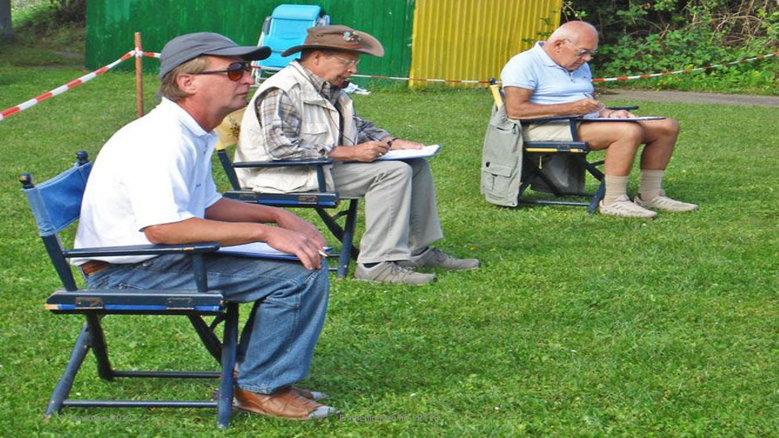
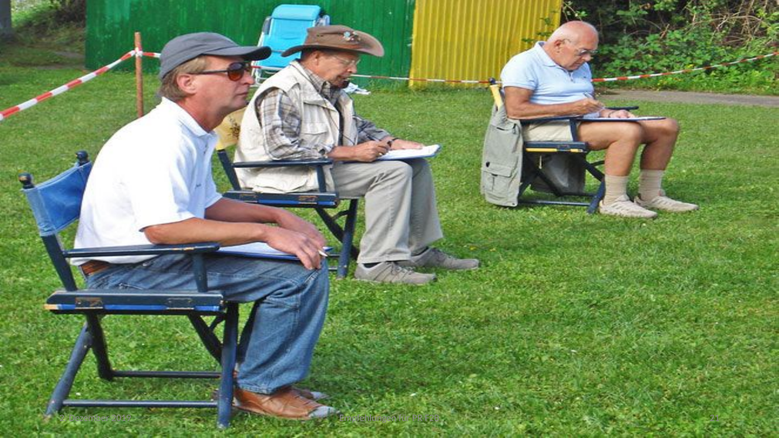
55: 55 -> 21 (715, 418)
